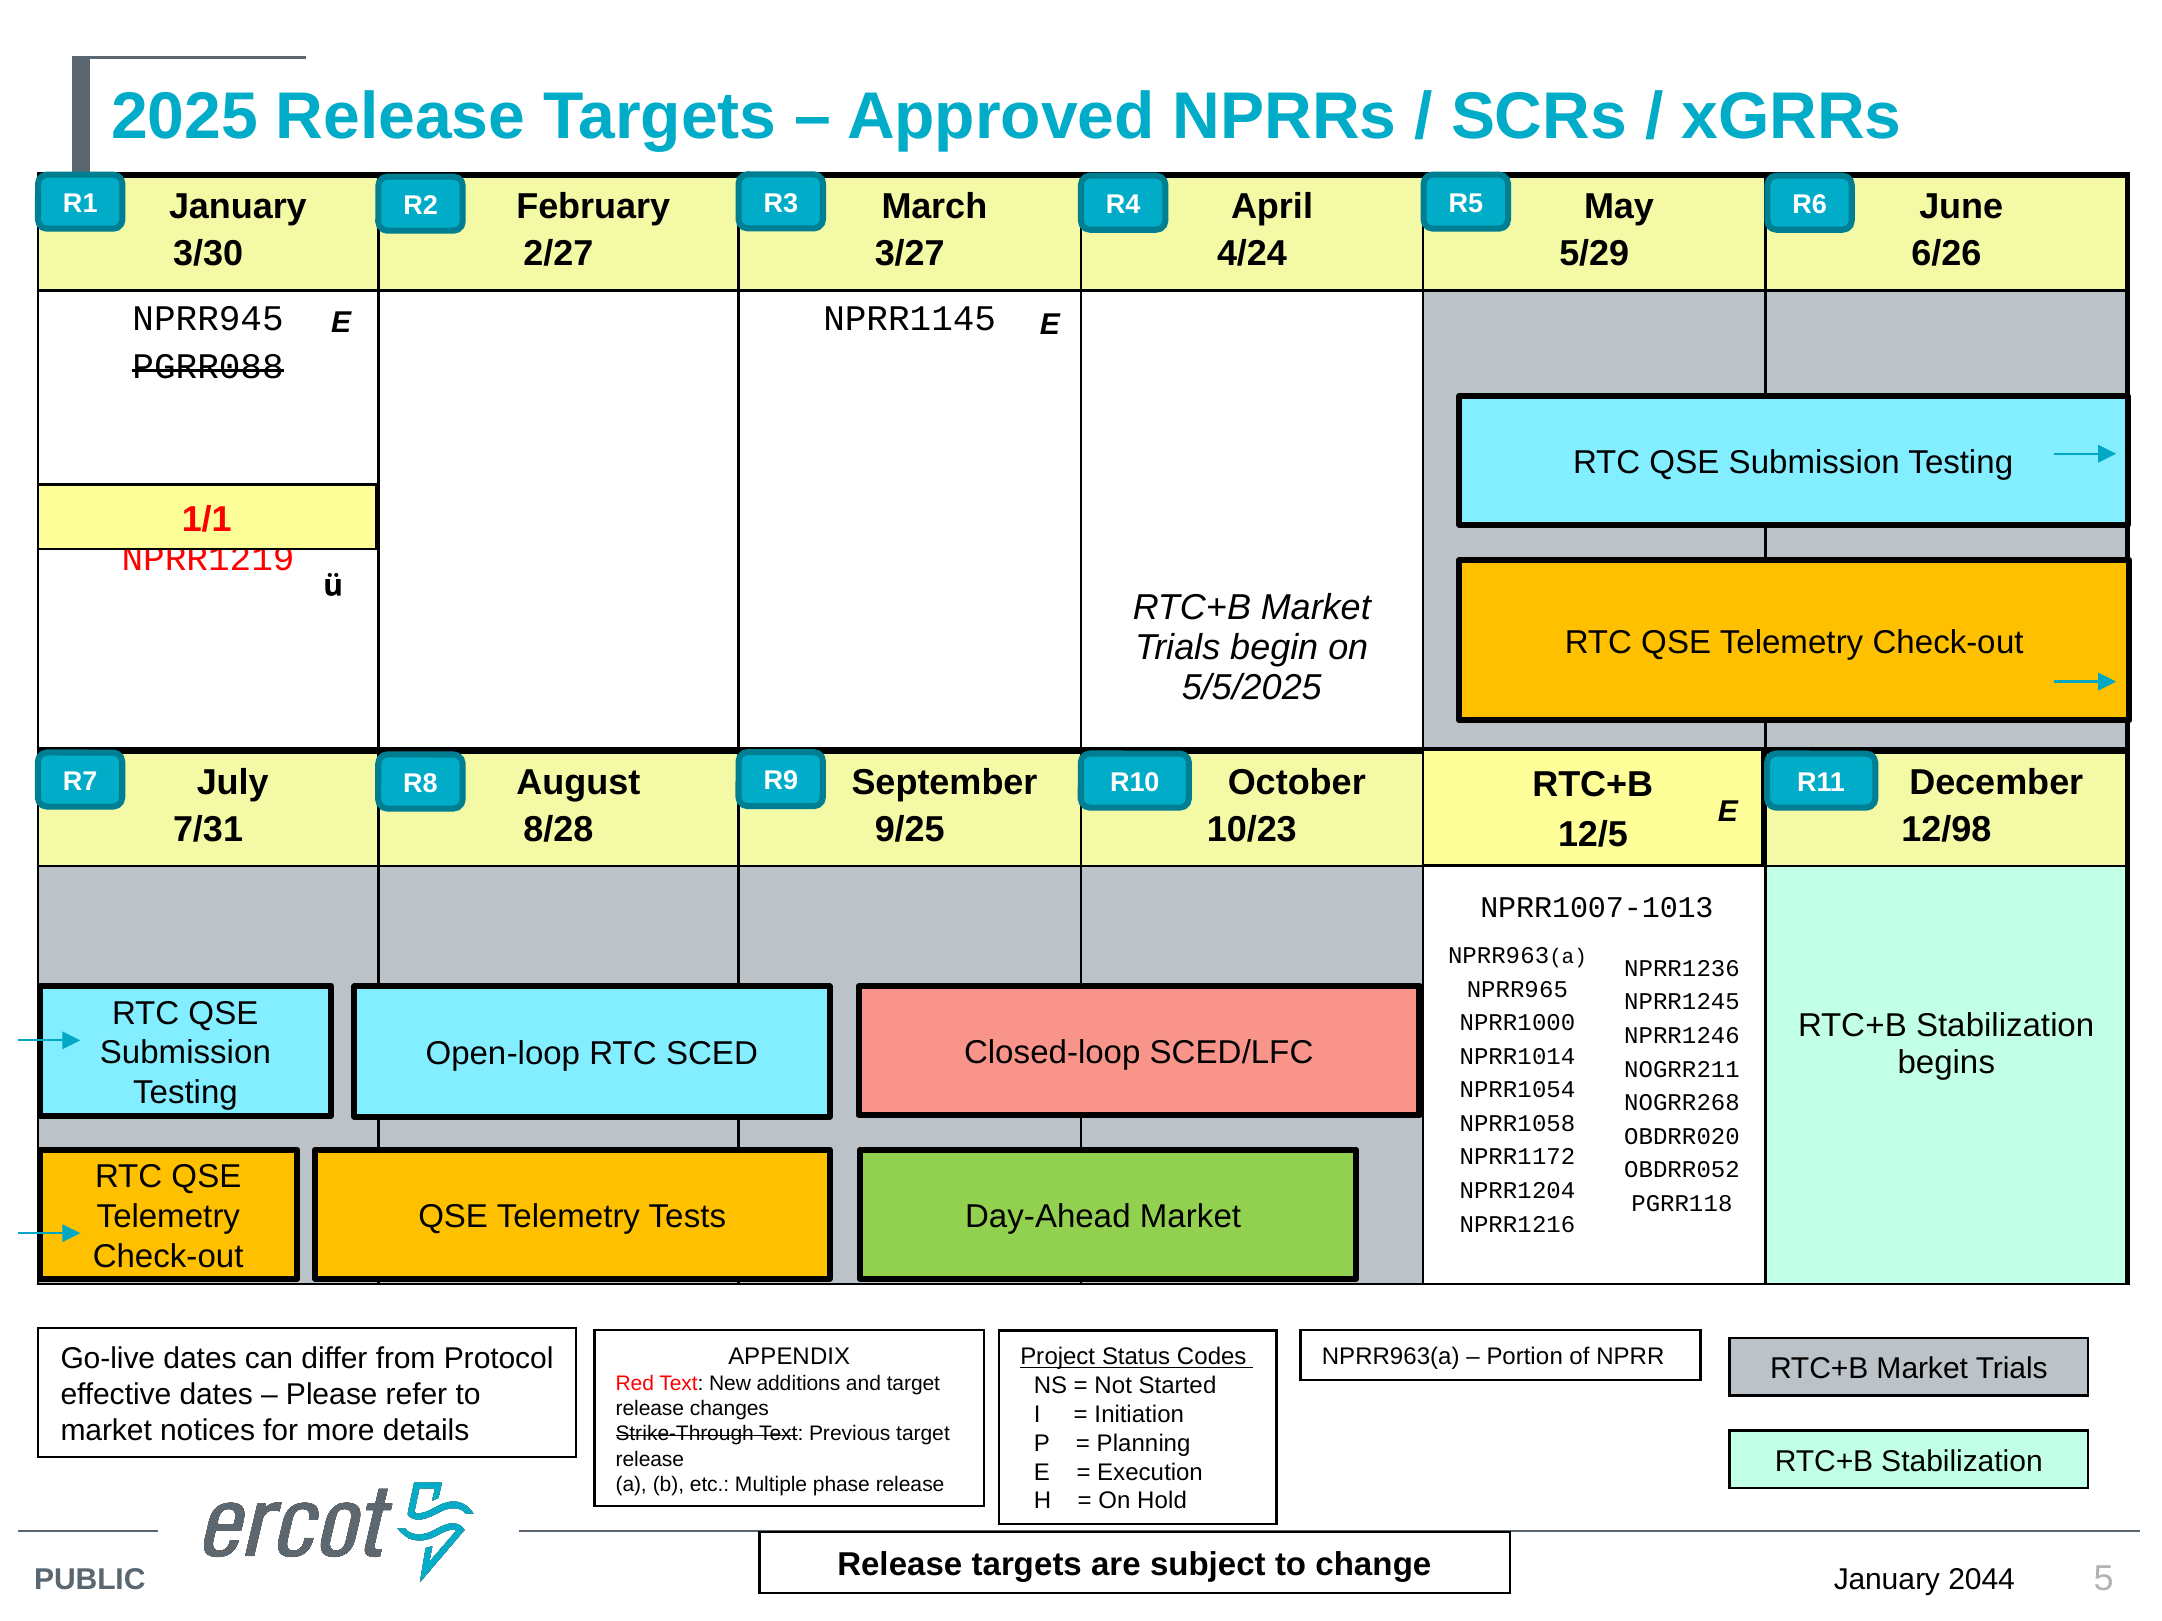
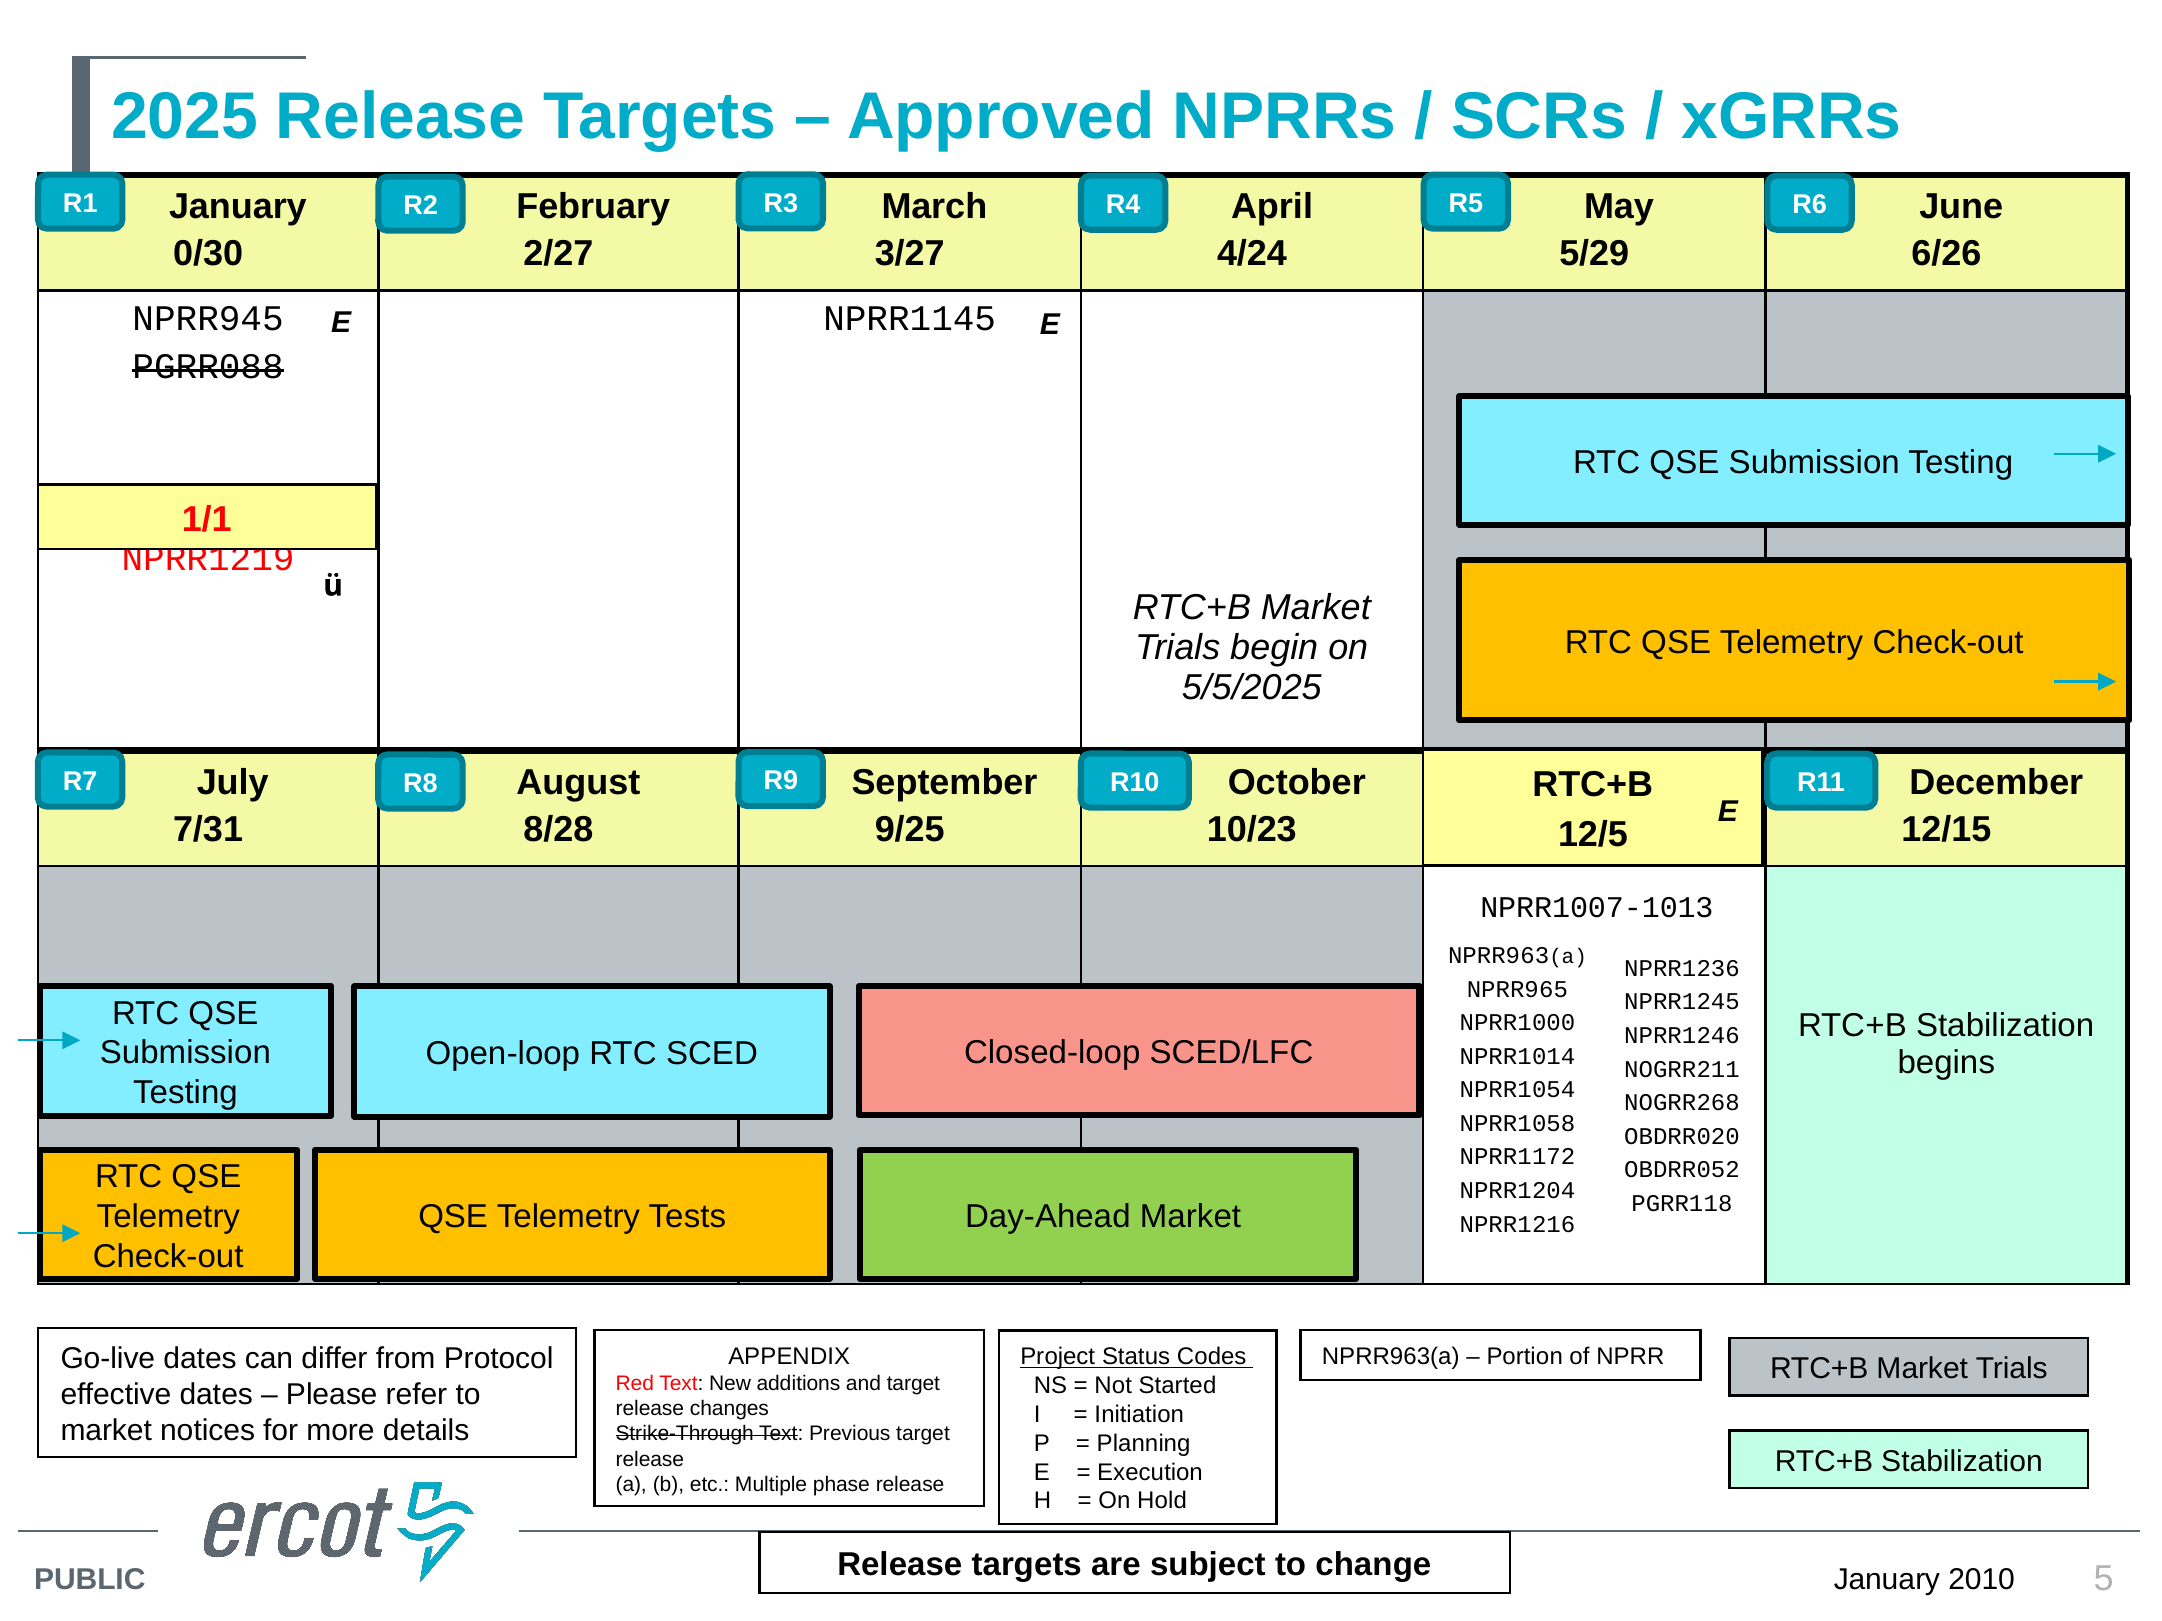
3/30: 3/30 -> 0/30 (208, 254)
12/98: 12/98 -> 12/15 (1946, 830)
2044: 2044 -> 2010 (1982, 1580)
